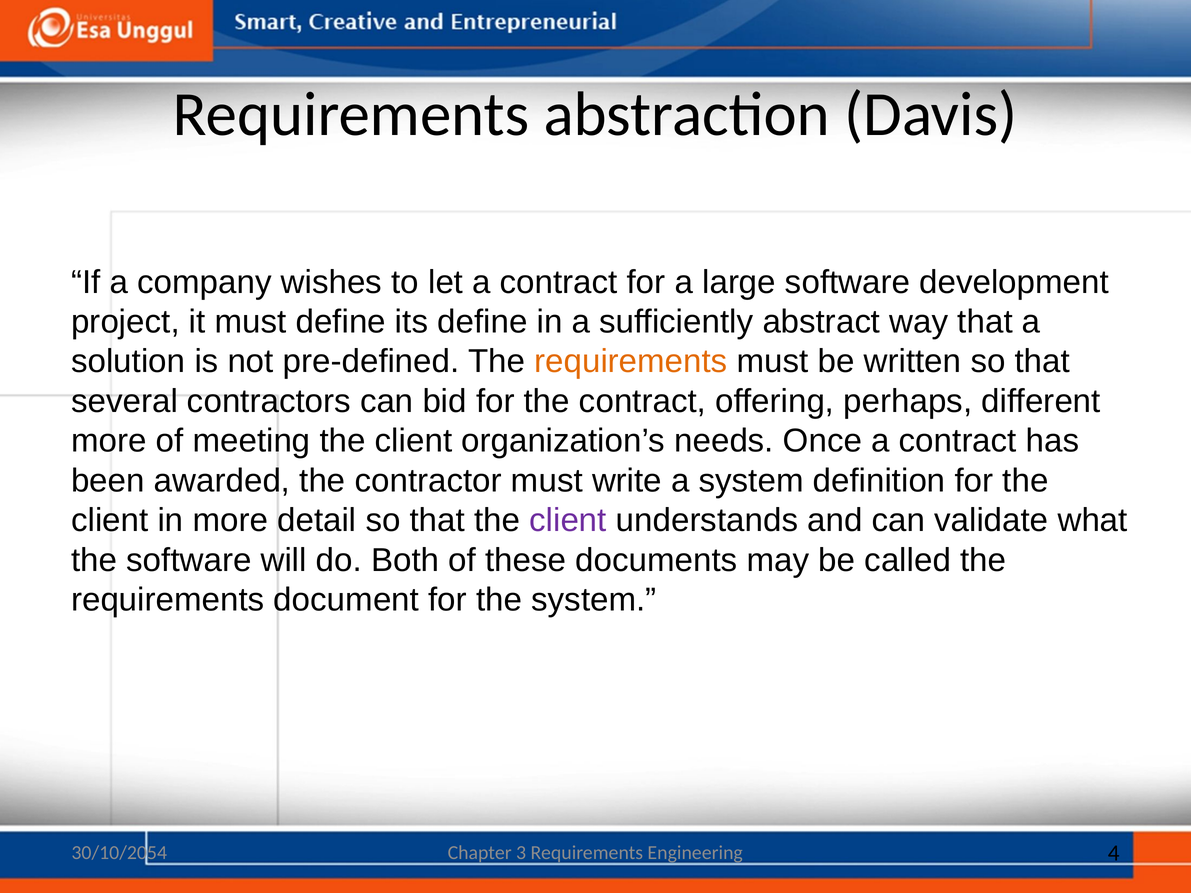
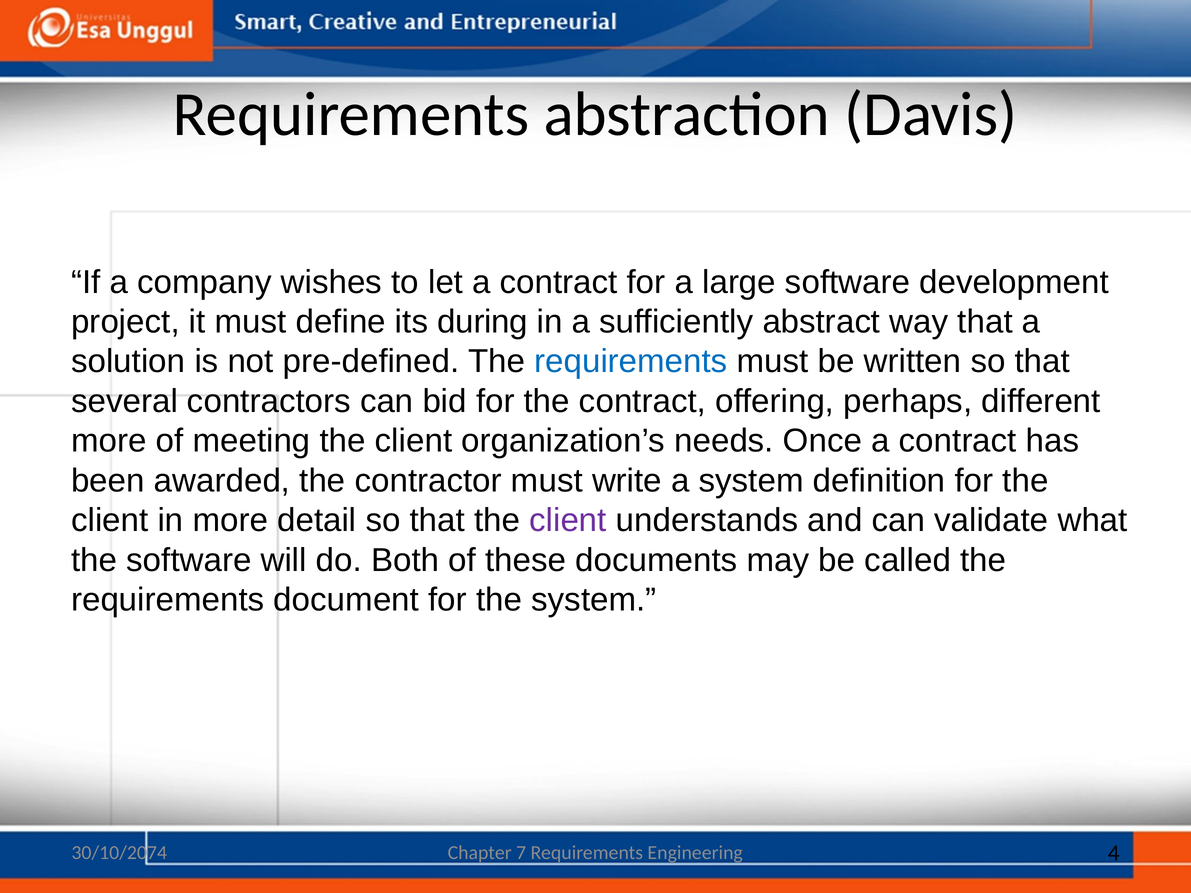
its define: define -> during (483, 322)
requirements colour: orange -> blue (631, 362)
30/10/2054: 30/10/2054 -> 30/10/2074 (119, 853)
3: 3 -> 7 (521, 853)
